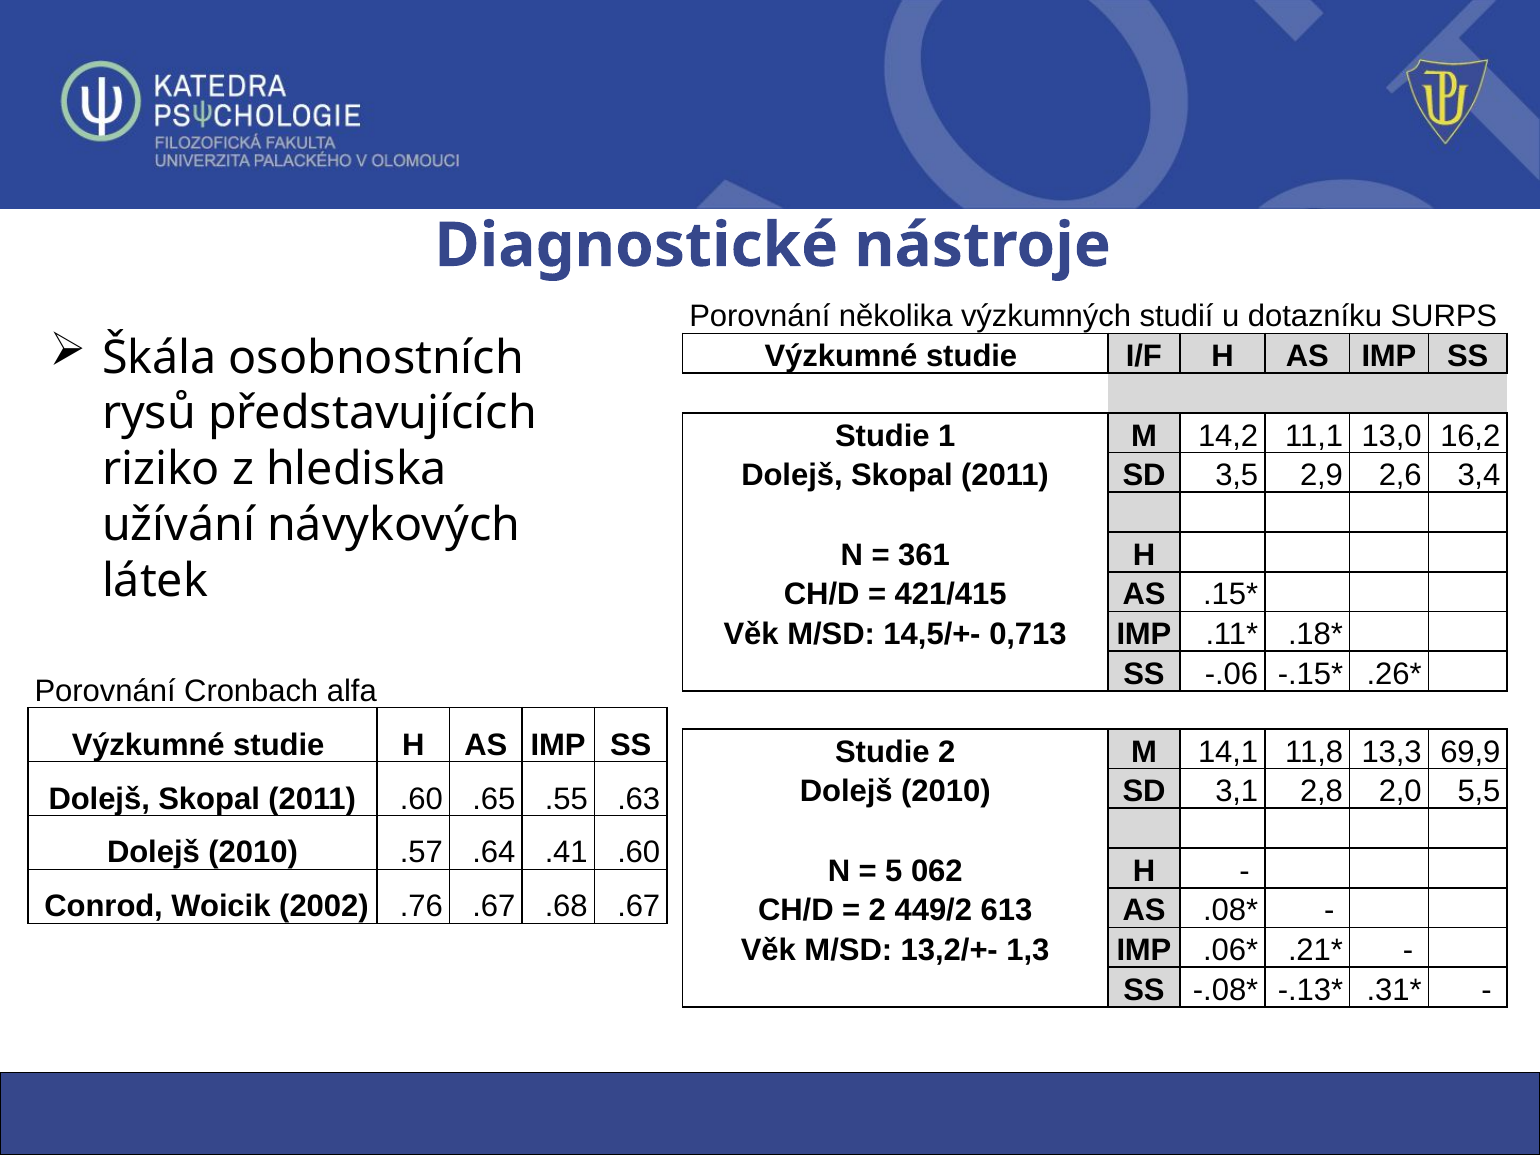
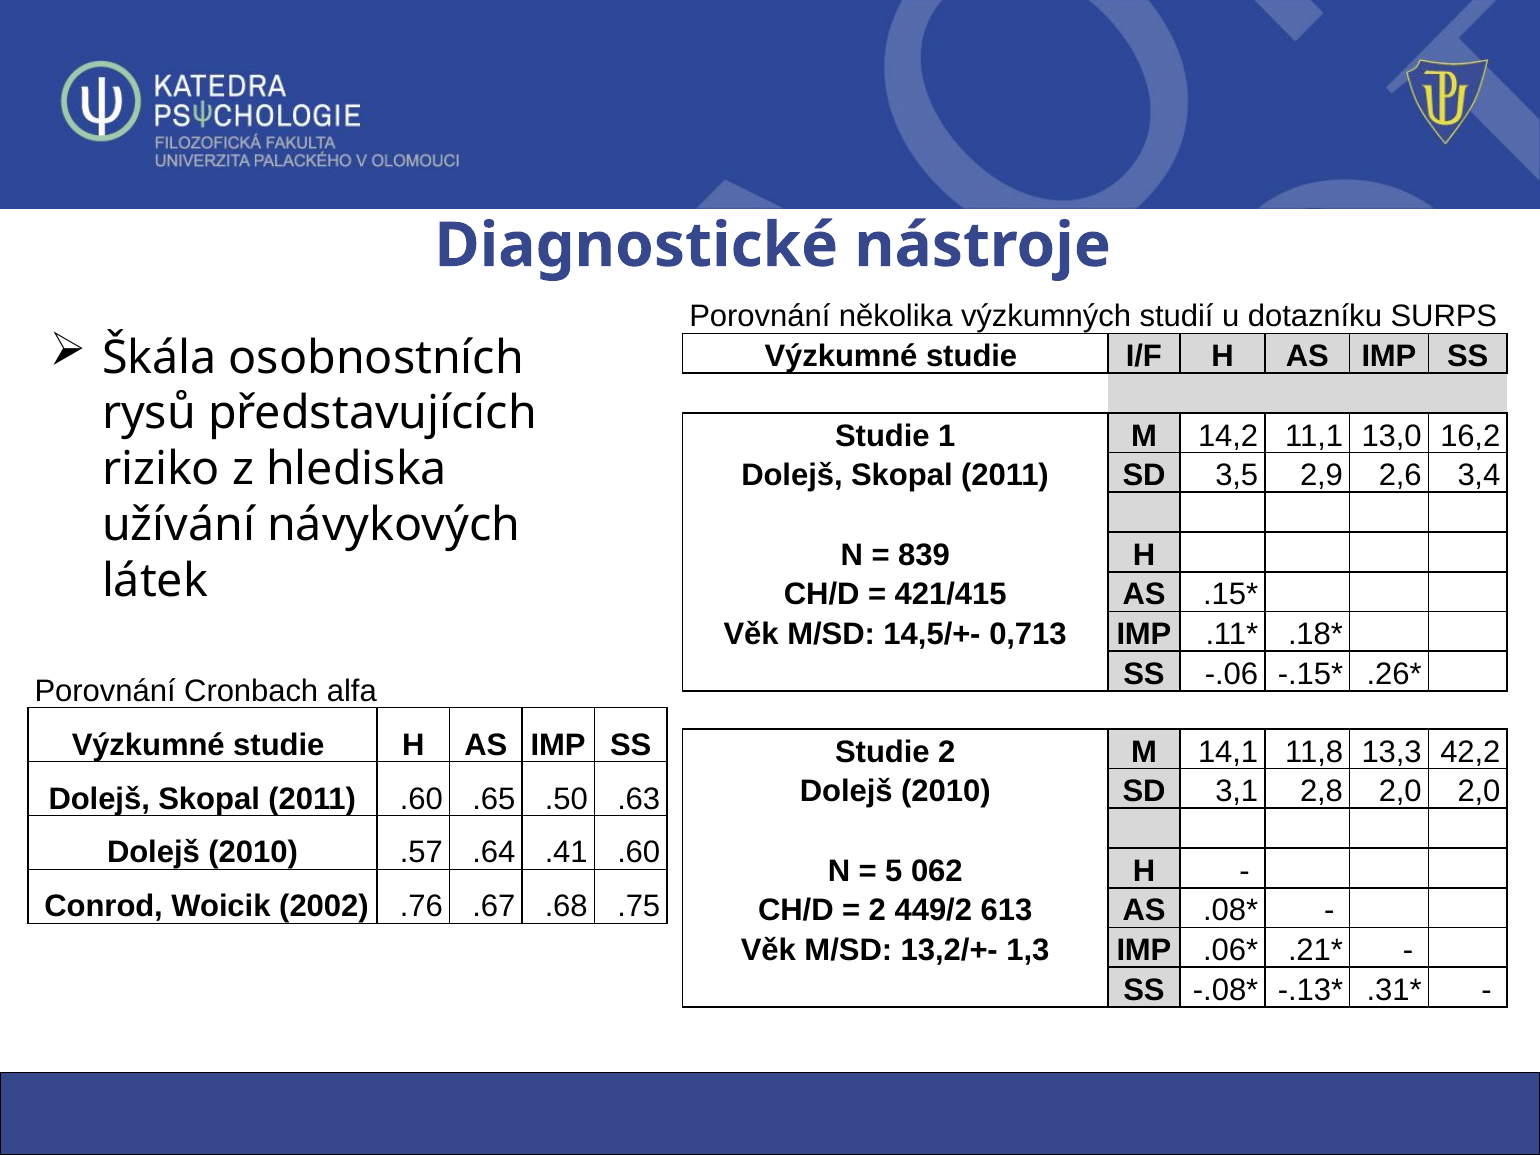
361: 361 -> 839 (924, 555)
69,9: 69,9 -> 42,2 (1470, 752)
2,0 5,5: 5,5 -> 2,0 (1479, 791)
.55: .55 -> .50 (566, 799)
.68 .67: .67 -> .75 (639, 907)
